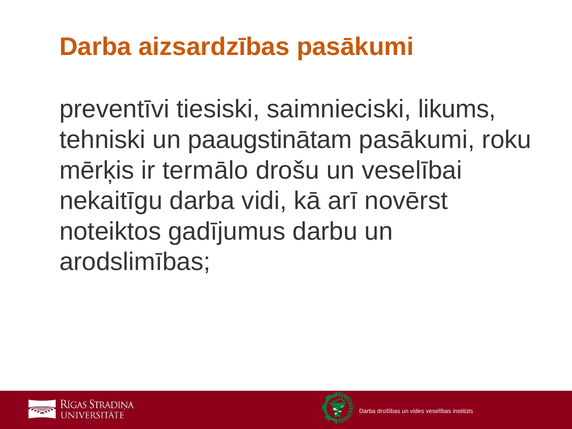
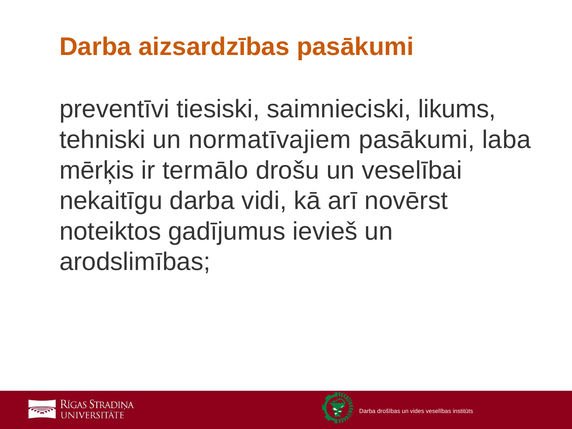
paaugstinātam: paaugstinātam -> normatīvajiem (270, 140)
roku: roku -> laba (507, 140)
darbu: darbu -> ievieš (325, 231)
